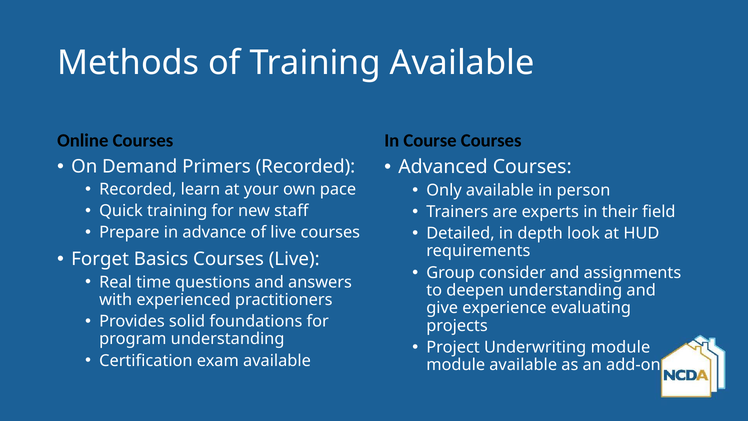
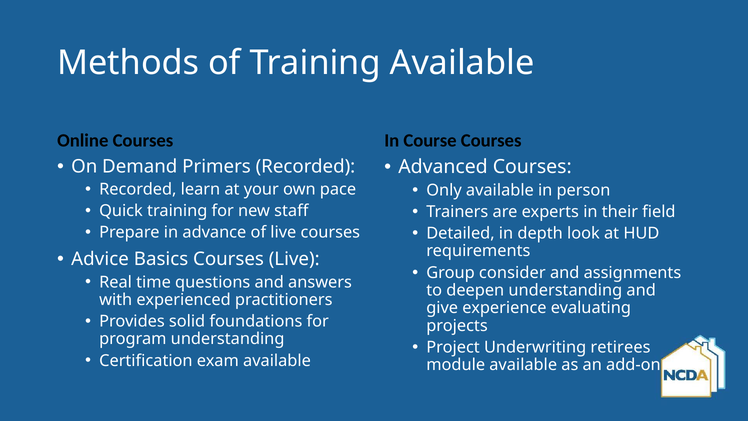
Forget: Forget -> Advice (100, 259)
Underwriting module: module -> retirees (621, 347)
